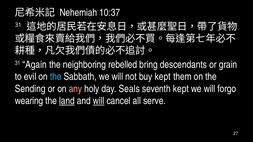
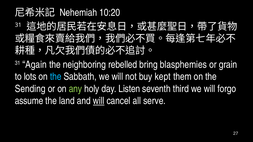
10:37: 10:37 -> 10:20 (110, 13)
descendants: descendants -> blasphemies (183, 65)
evil: evil -> lots (30, 77)
any colour: pink -> light green (75, 89)
Seals: Seals -> Listen (129, 89)
seventh kept: kept -> third (181, 89)
wearing: wearing -> assume (29, 101)
land underline: present -> none (67, 101)
